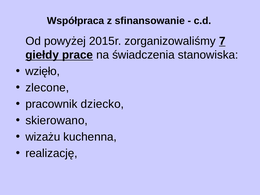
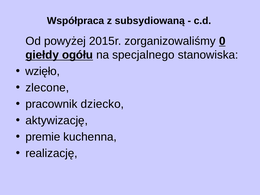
sfinansowanie: sfinansowanie -> subsydiowaną (150, 21)
7: 7 -> 0 (222, 41)
prace: prace -> ogółu (78, 55)
świadczenia: świadczenia -> specjalnego (143, 55)
skierowano: skierowano -> aktywizację (57, 121)
wizażu: wizażu -> premie (43, 137)
